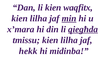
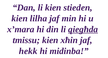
waqfitx: waqfitx -> stieden (78, 8)
min underline: present -> none (69, 18)
tmissu kien lilha: lilha -> xħin (69, 40)
